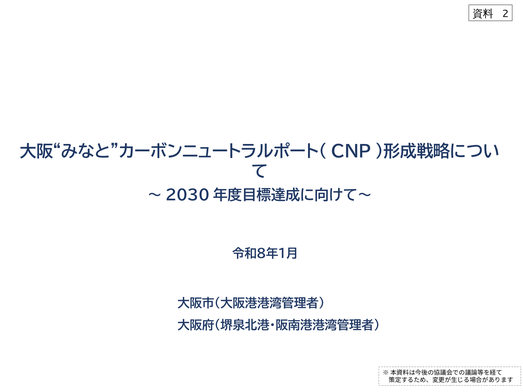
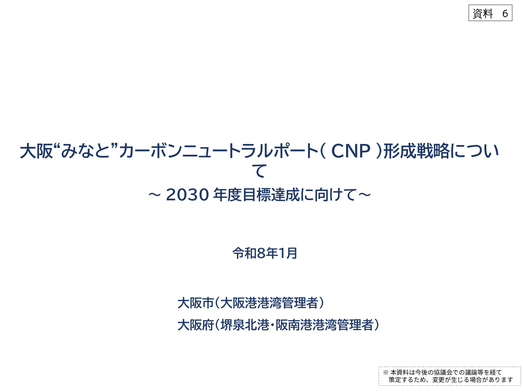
2: 2 -> 6 (505, 14)
